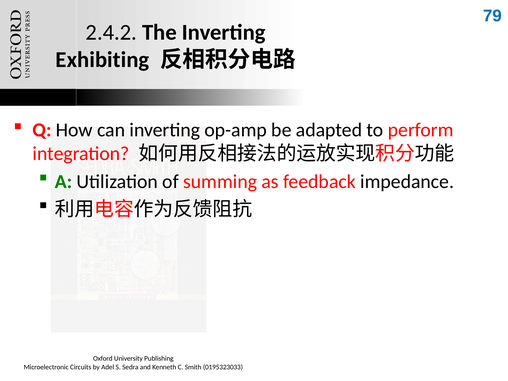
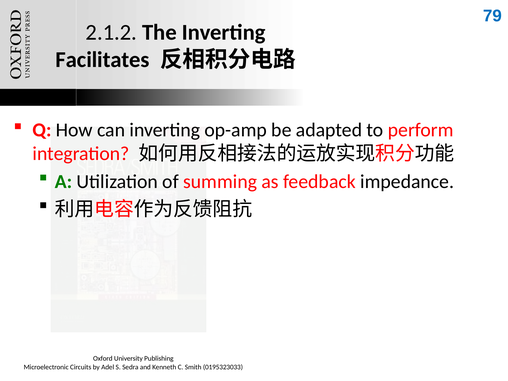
2.4.2: 2.4.2 -> 2.1.2 (111, 32)
Exhibiting: Exhibiting -> Facilitates (103, 60)
